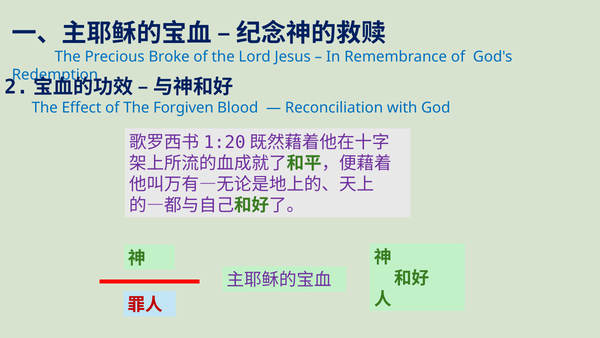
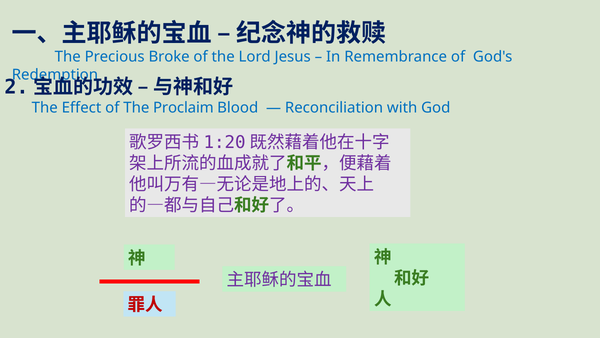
Forgiven: Forgiven -> Proclaim (183, 108)
